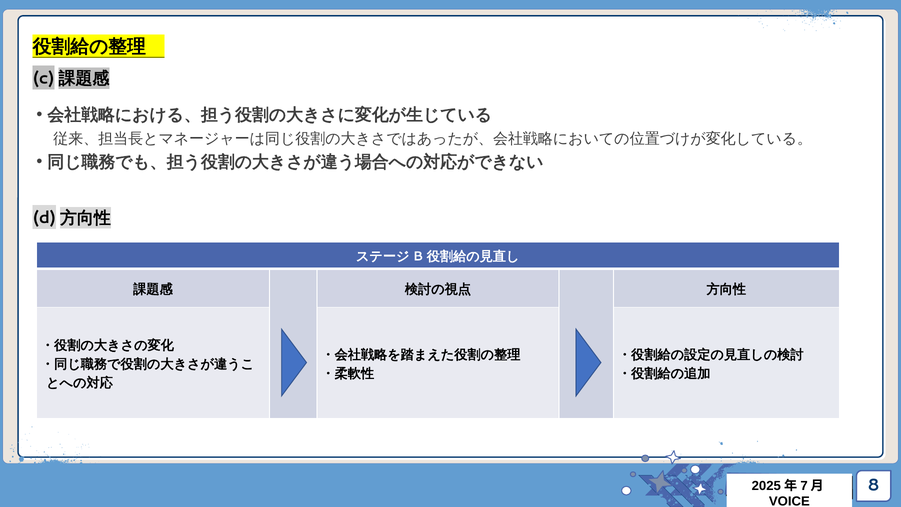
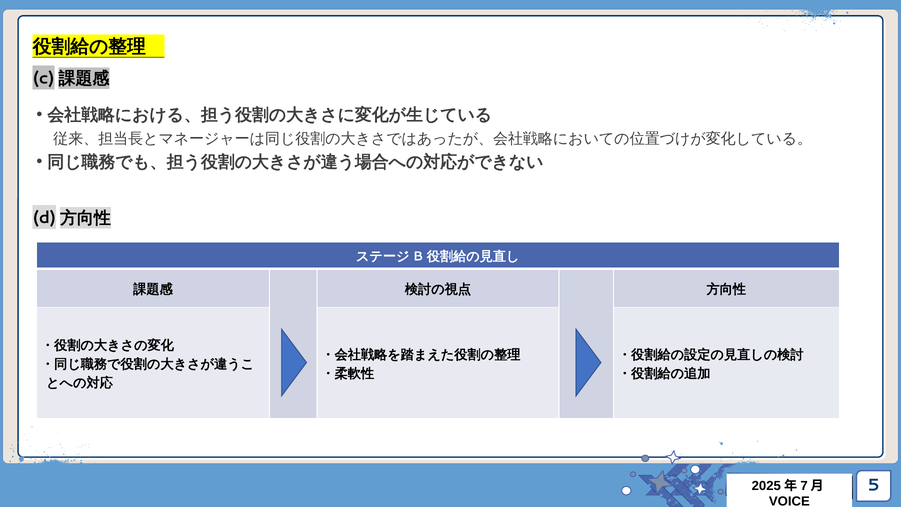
8: 8 -> 5 (874, 485)
